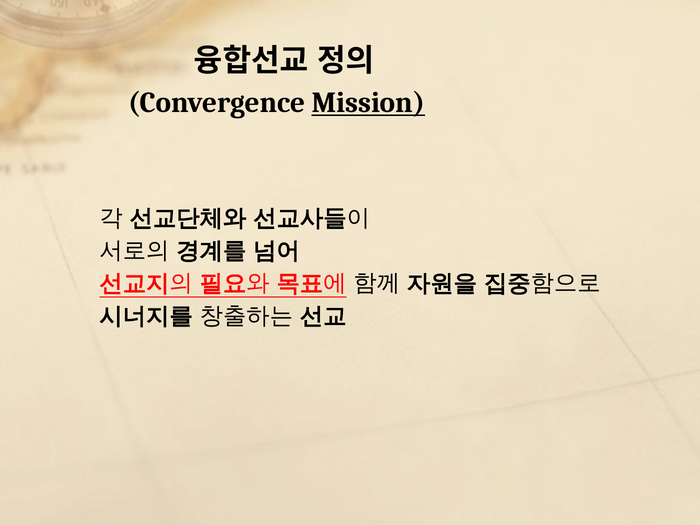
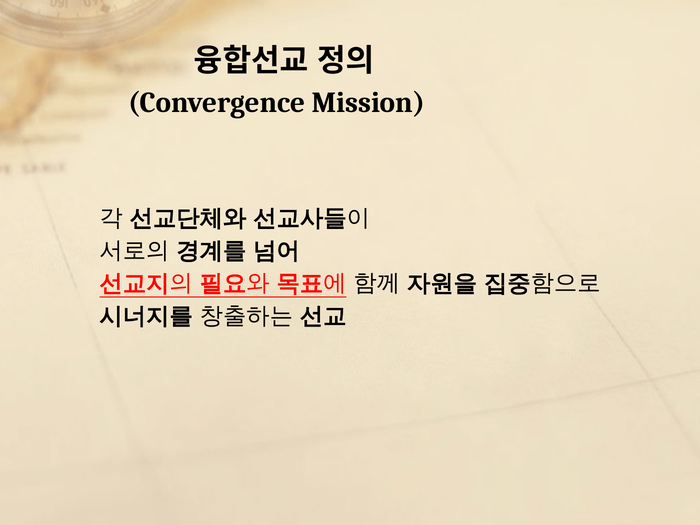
Mission underline: present -> none (368, 103)
